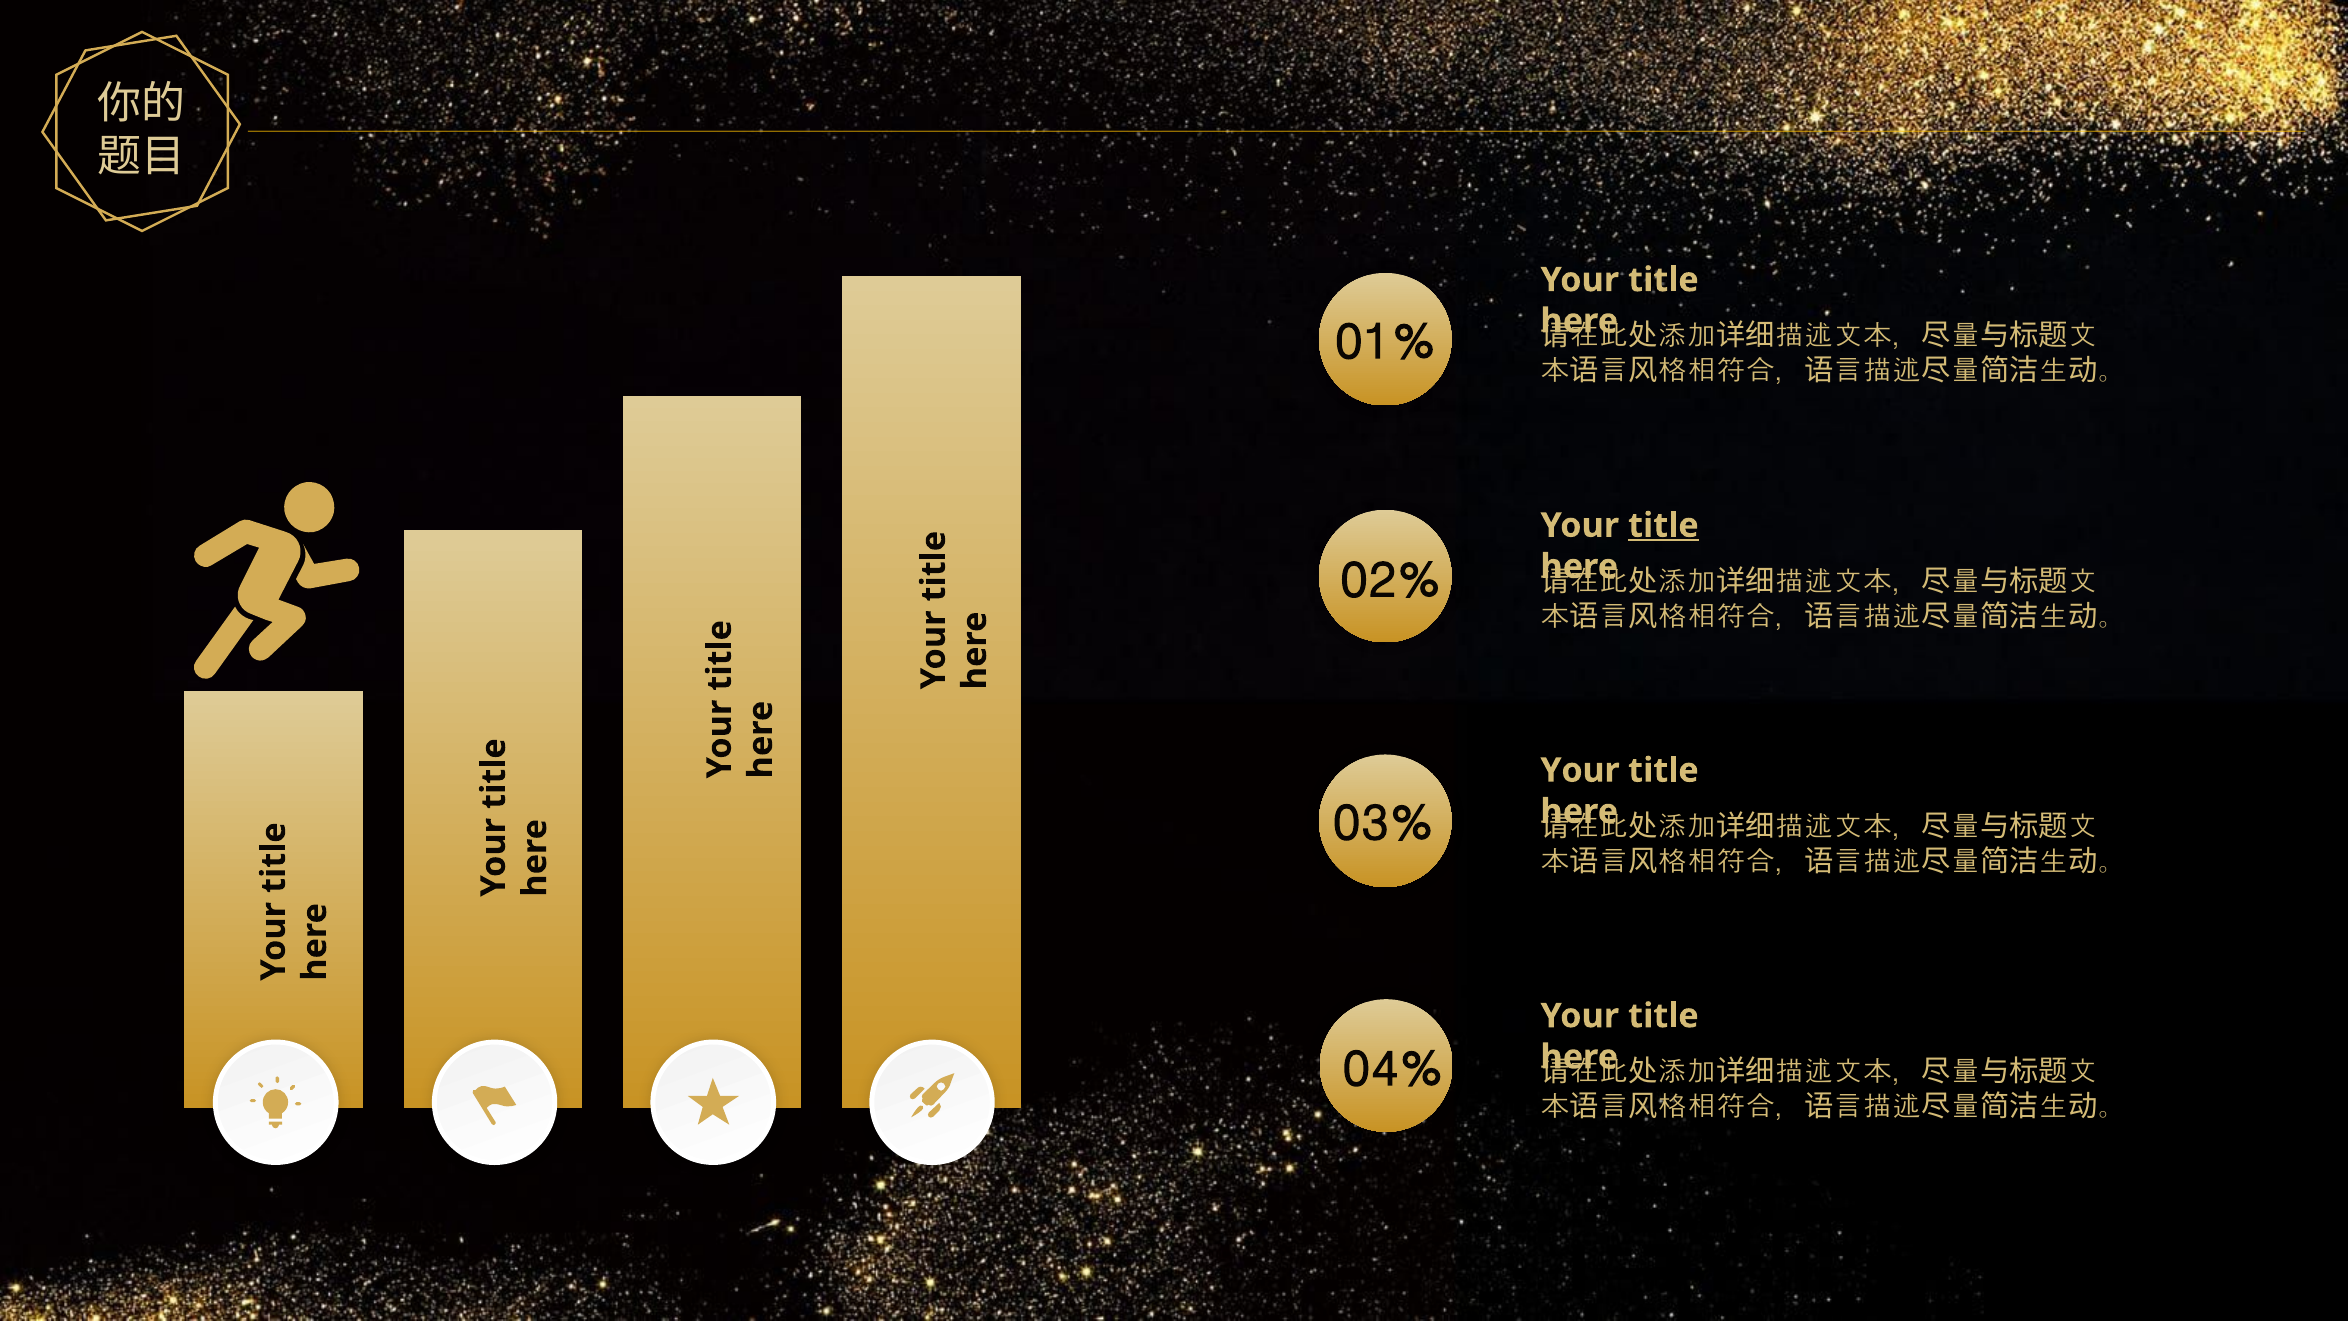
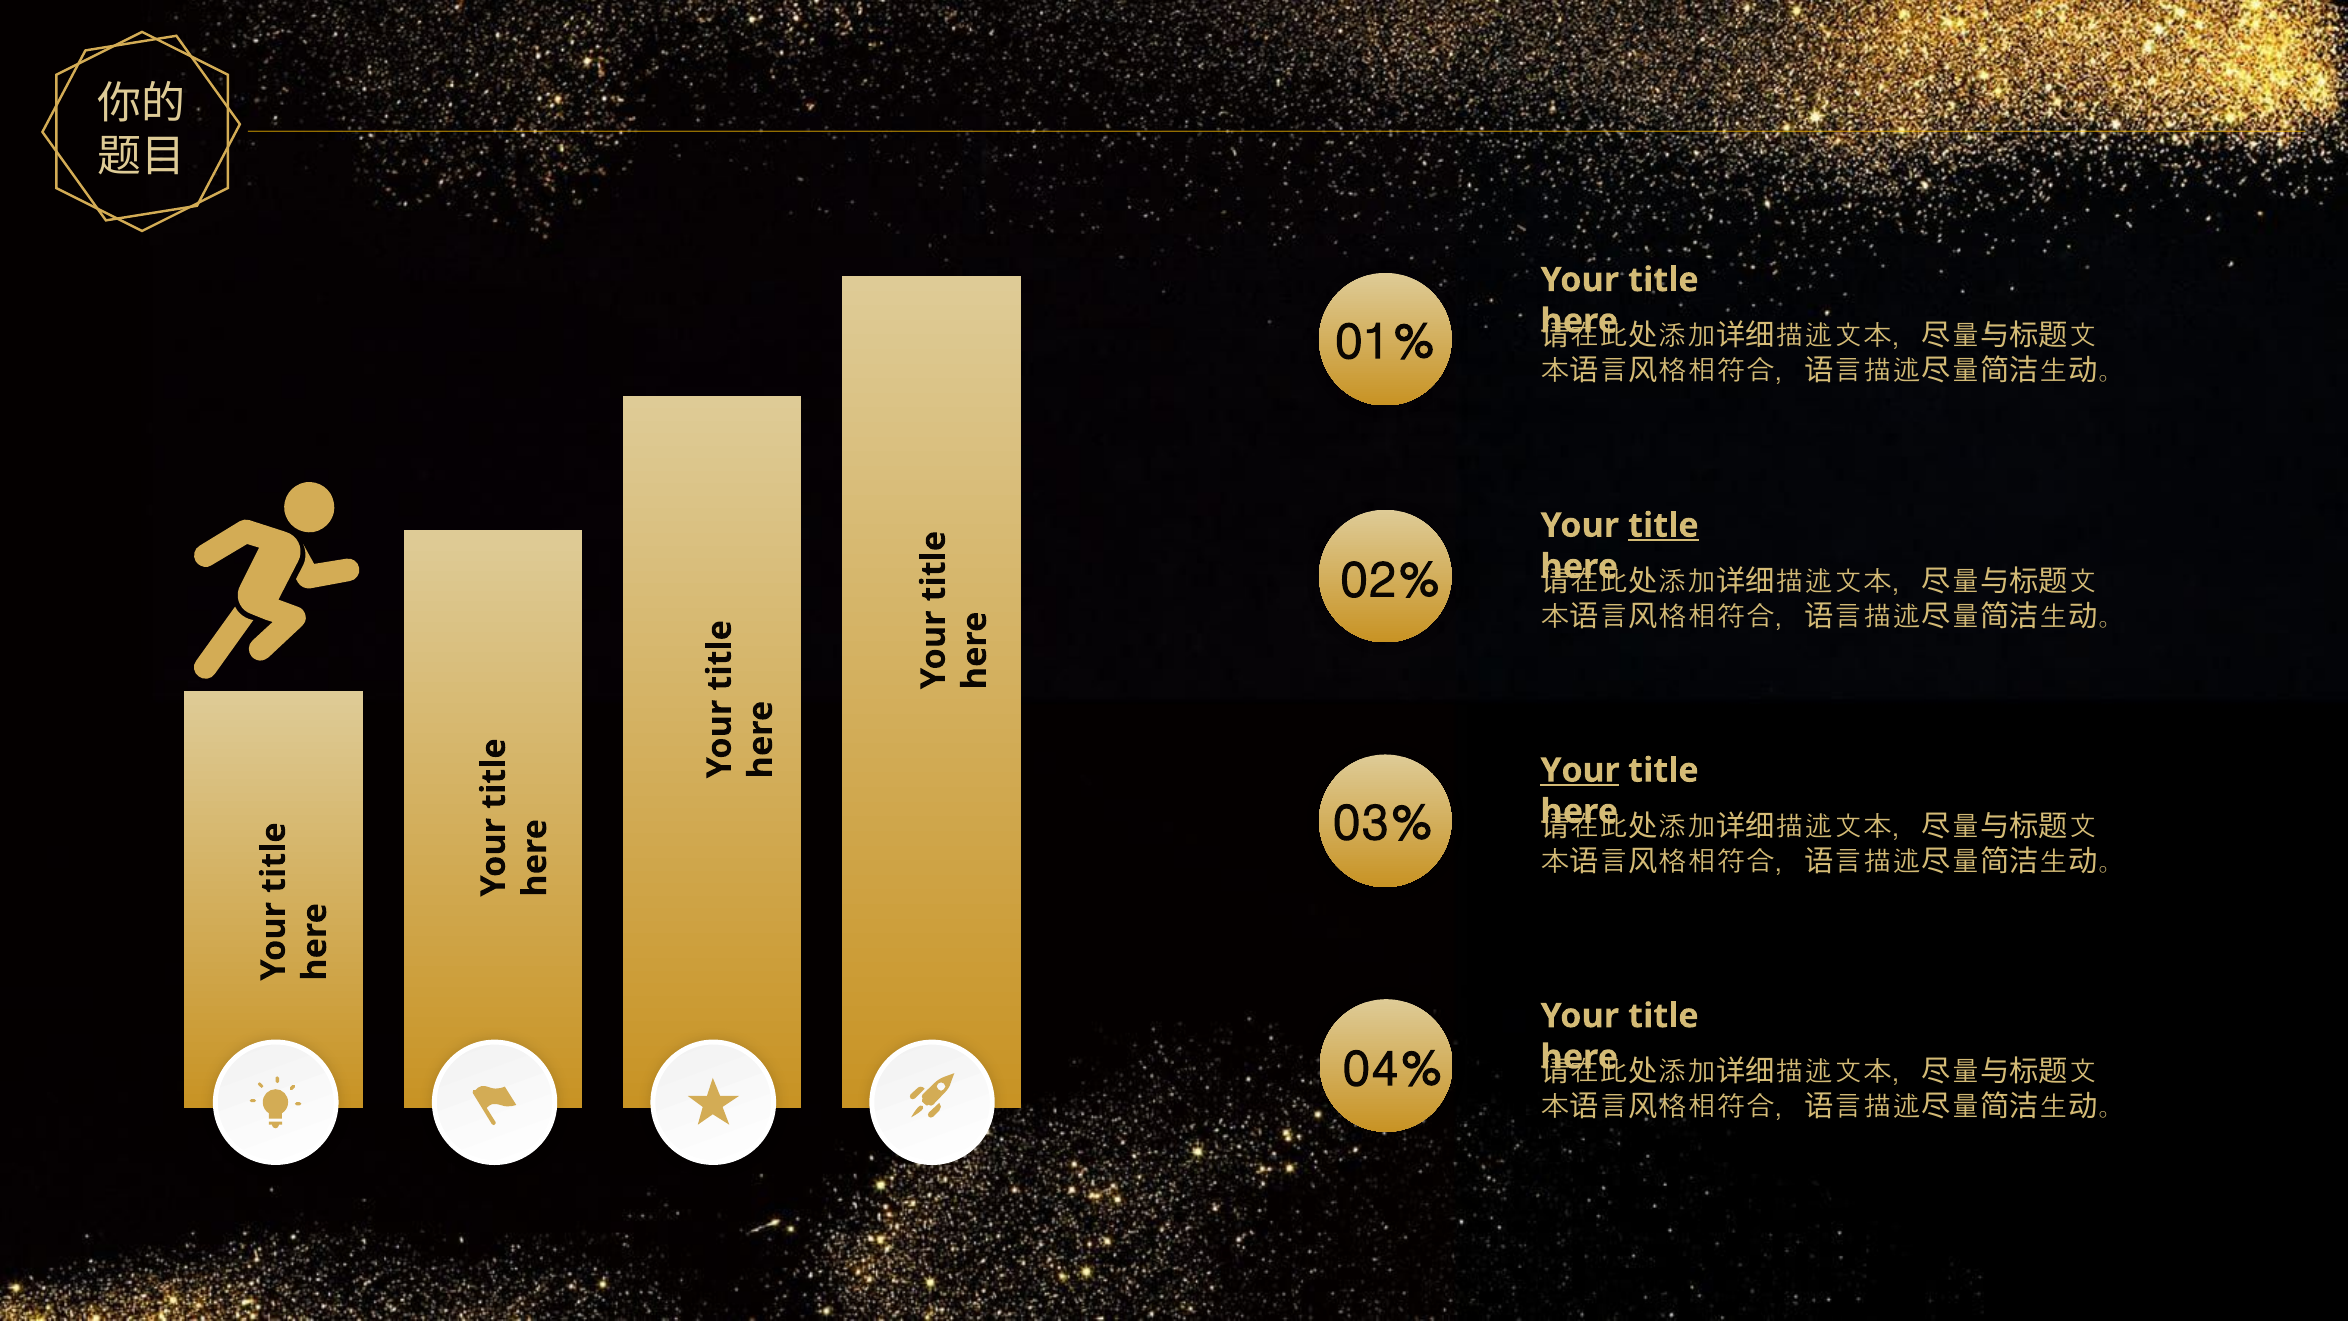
Your underline: none -> present (1580, 770)
